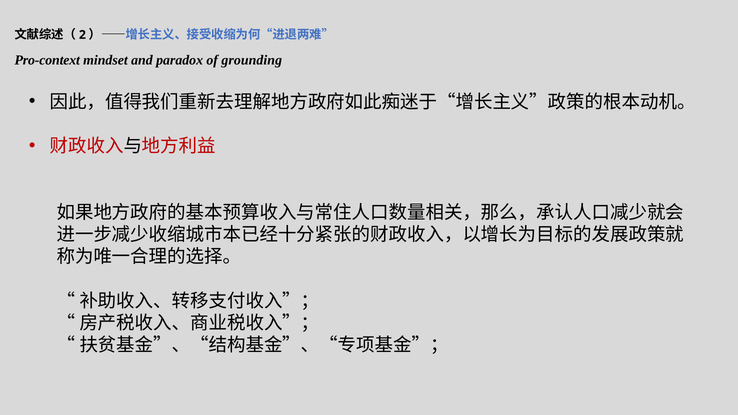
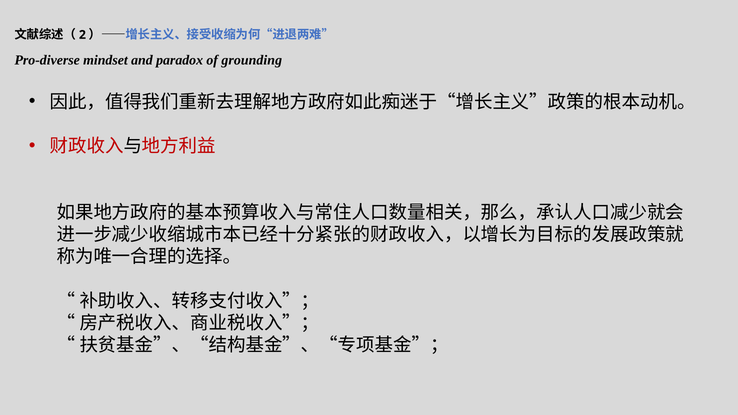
Pro-context: Pro-context -> Pro-diverse (47, 60)
